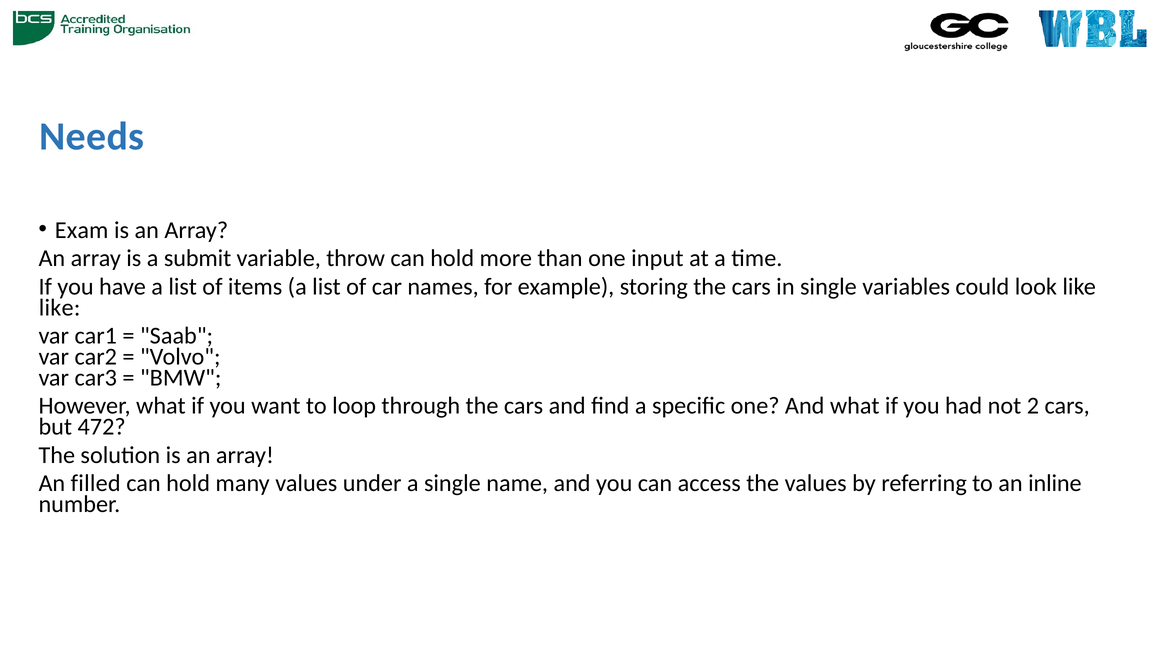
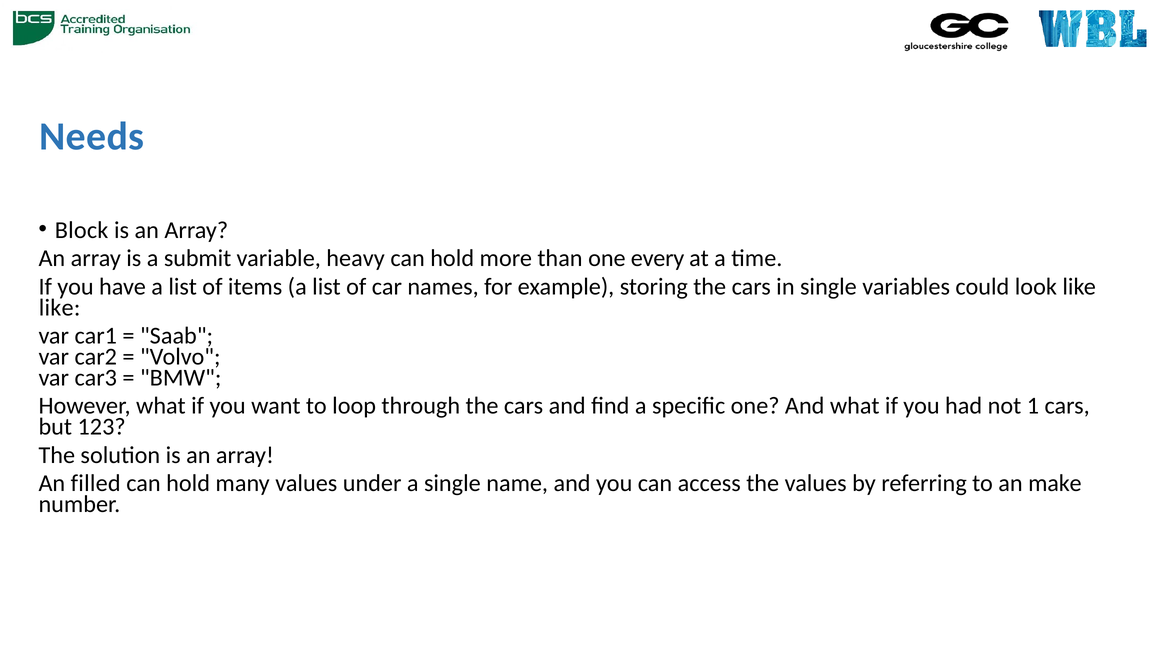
Exam: Exam -> Block (82, 230)
throw: throw -> heavy (356, 258)
input: input -> every (658, 258)
2: 2 -> 1 (1033, 406)
472: 472 -> 123 (102, 427)
inline: inline -> make (1055, 483)
